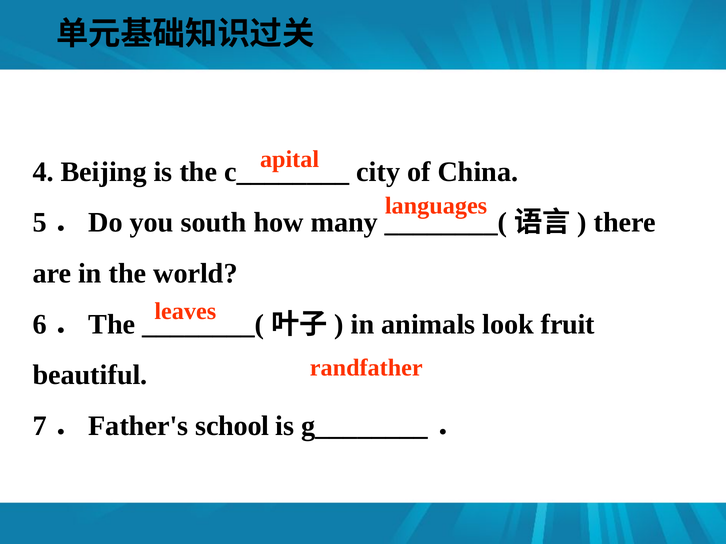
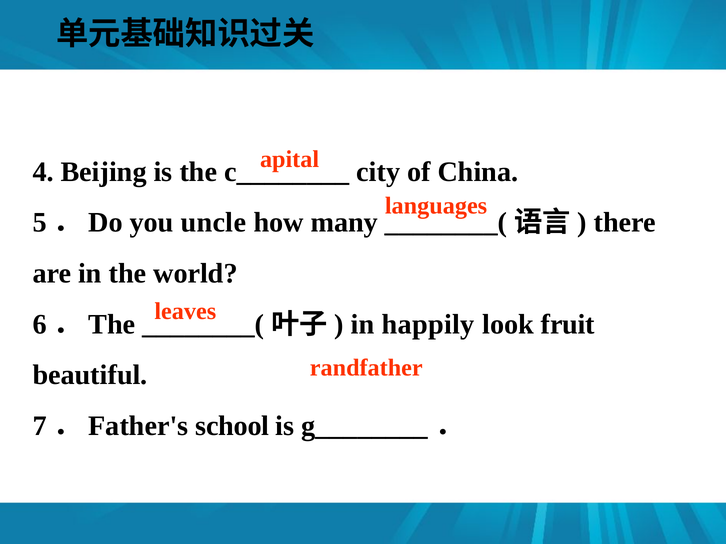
south: south -> uncle (213, 223)
animals: animals -> happily (428, 325)
